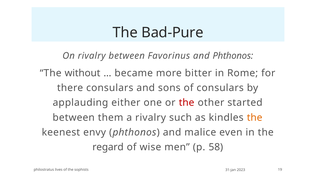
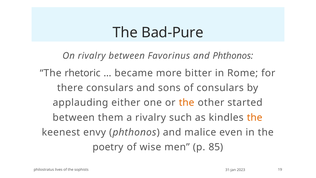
without: without -> rhetoric (83, 73)
the colour: red -> orange (187, 103)
regard: regard -> poetry (108, 147)
58: 58 -> 85 (216, 147)
